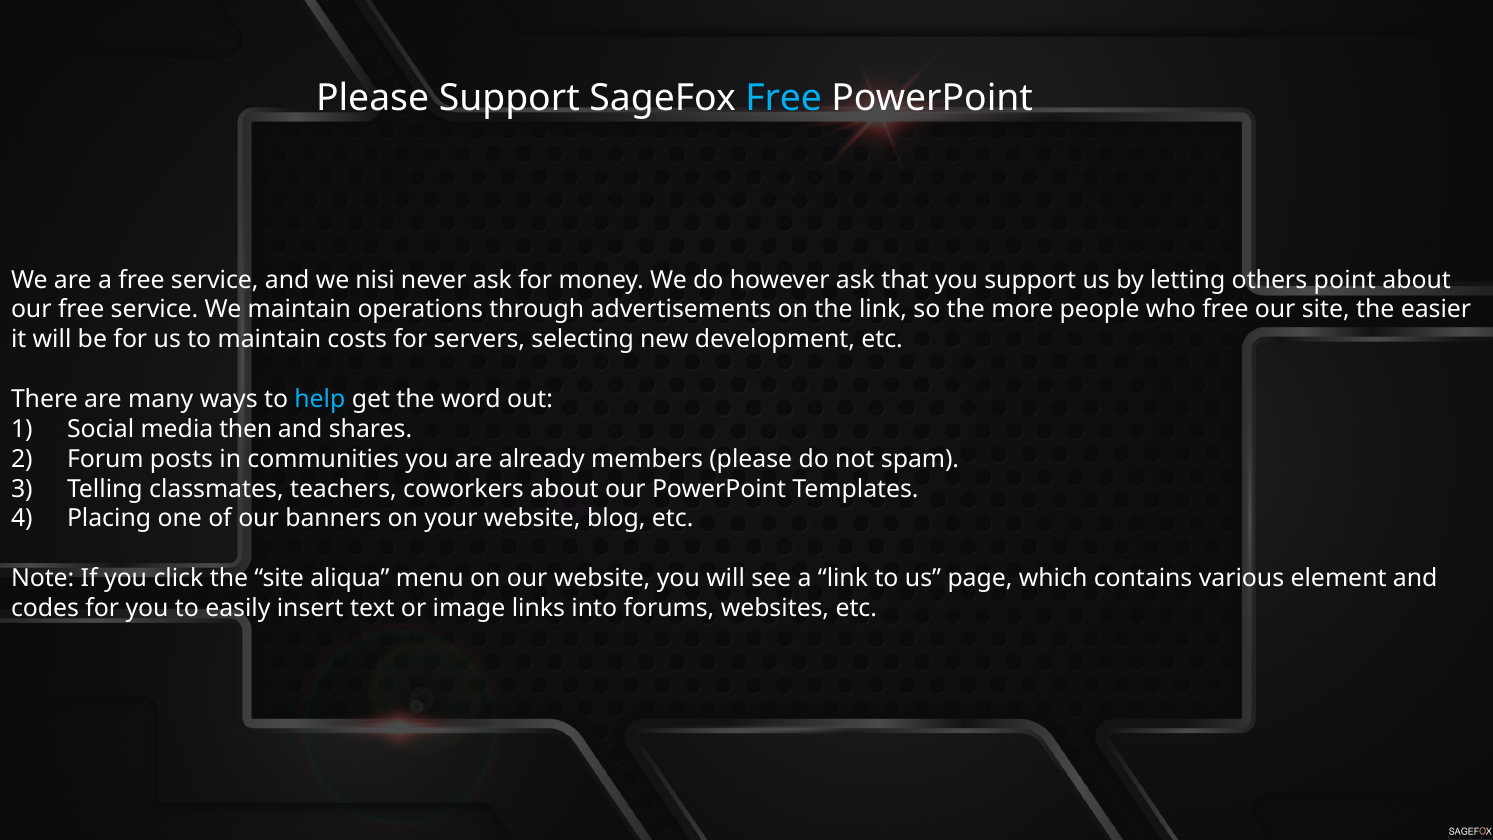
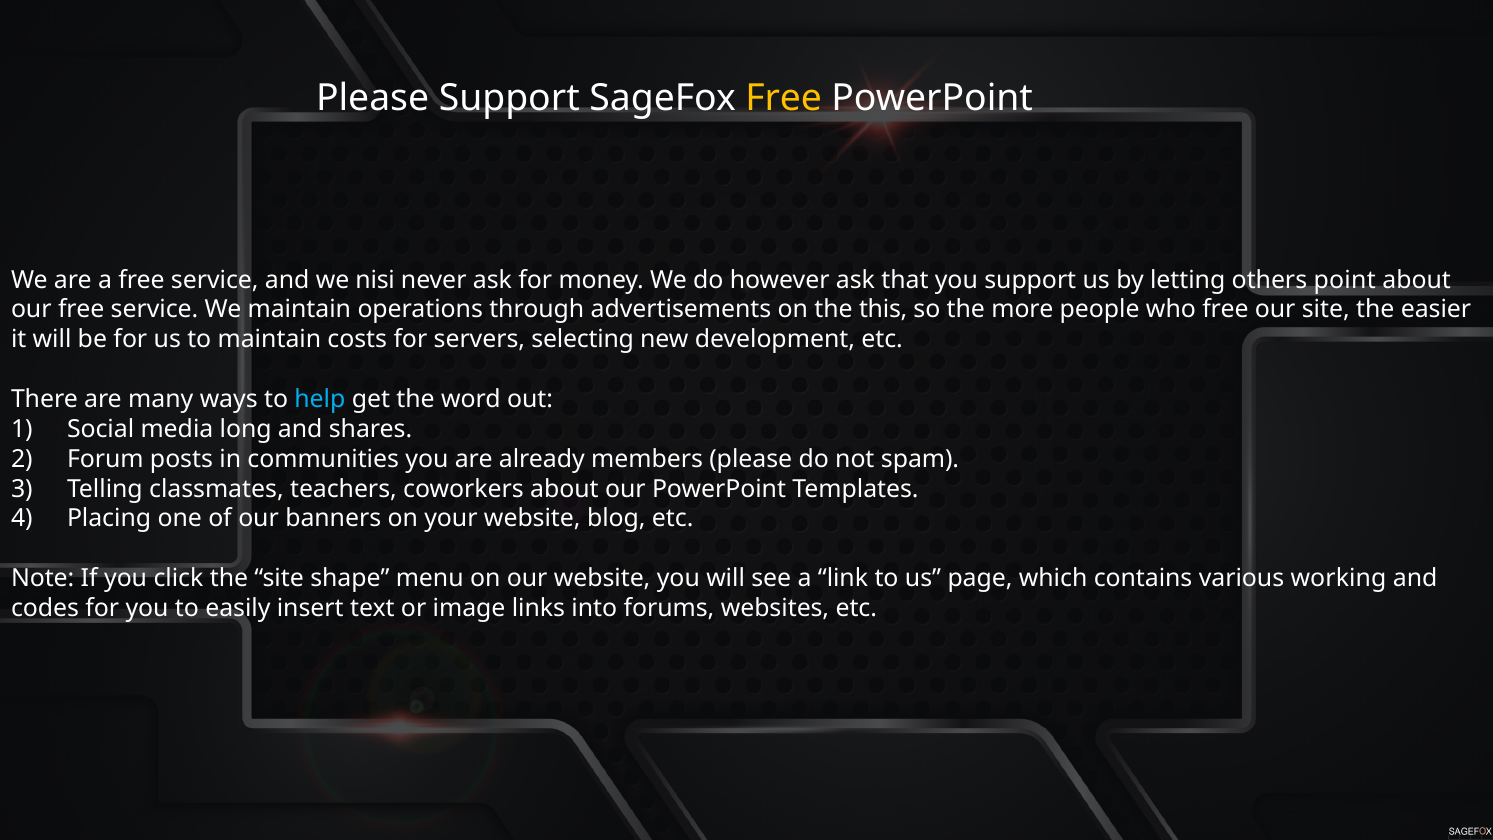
Free colour: light blue -> yellow (784, 98)
the link: link -> this (883, 310)
then: then -> long (246, 429)
aliqua: aliqua -> shape (350, 578)
element: element -> working (1339, 578)
